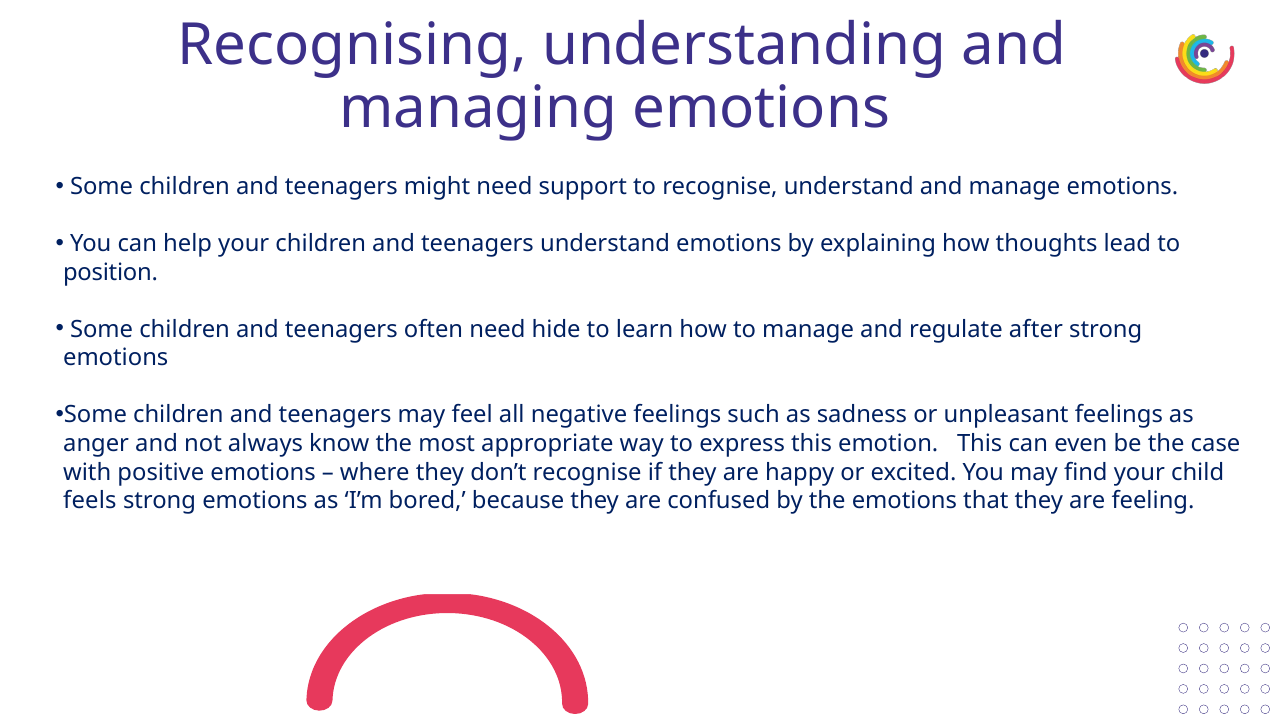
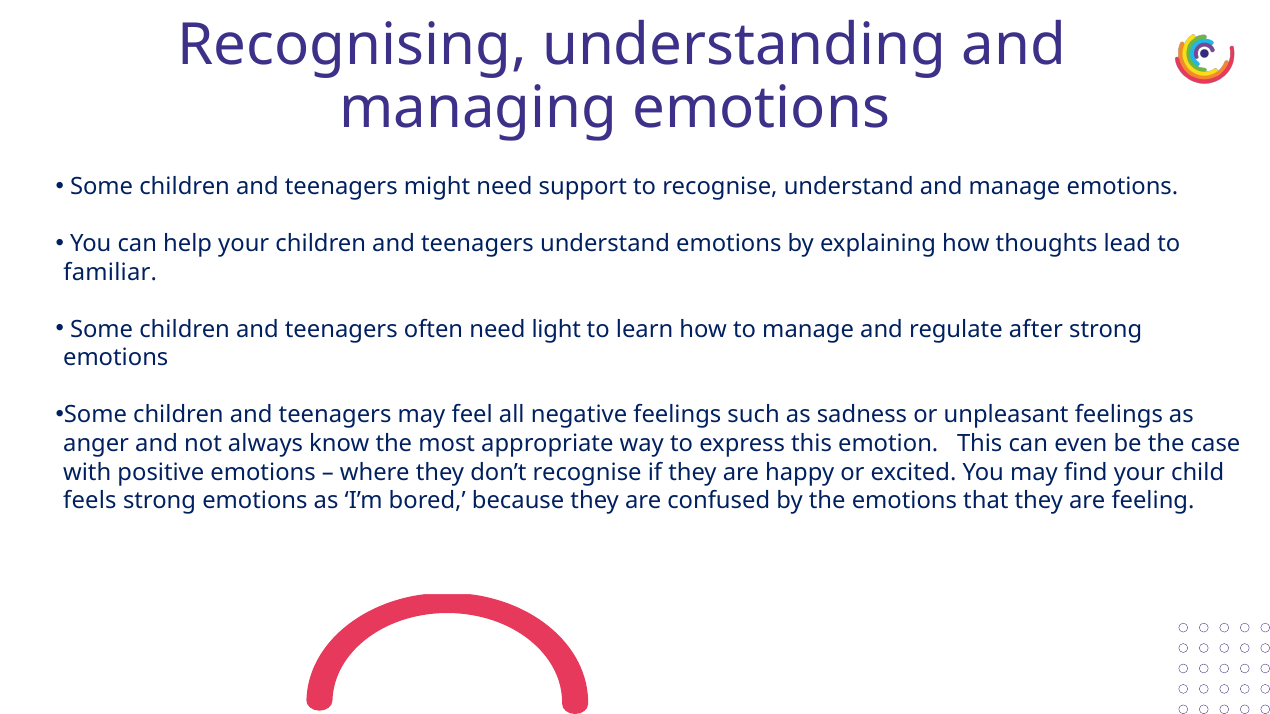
position: position -> familiar (110, 272)
hide: hide -> light (556, 330)
